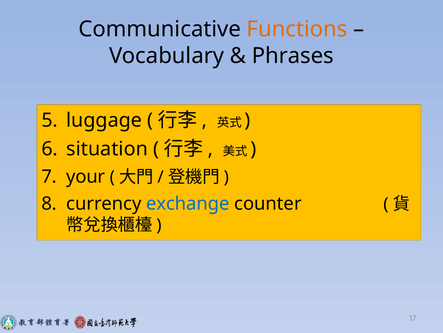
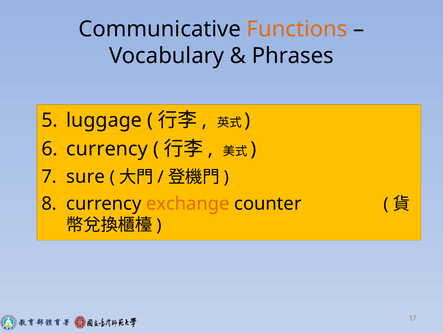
situation: situation -> currency (107, 148)
your: your -> sure (86, 176)
exchange colour: blue -> orange (188, 203)
